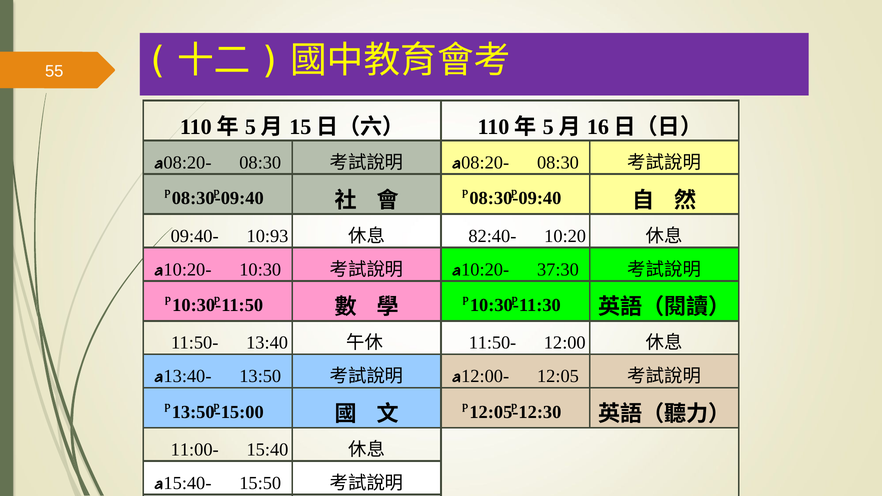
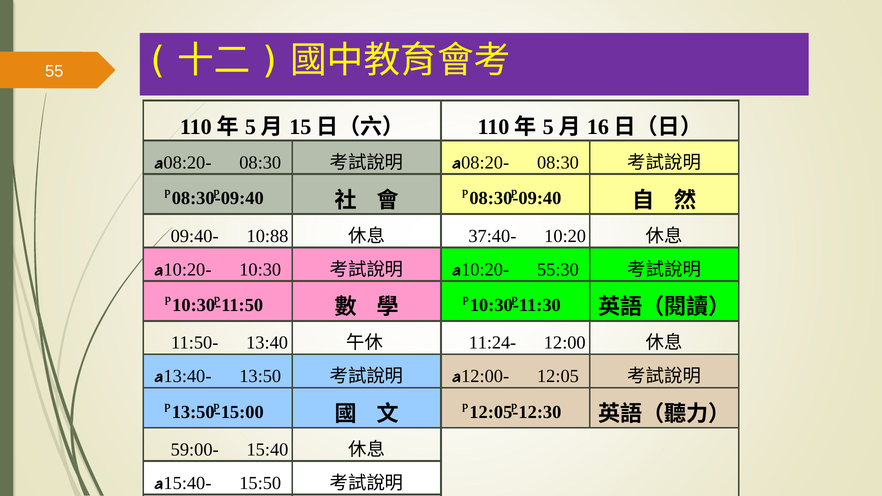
10:93: 10:93 -> 10:88 (267, 236)
82:40-: 82:40- -> 37:40- (492, 236)
37:30: 37:30 -> 55:30 (558, 270)
11:50-: 11:50- -> 11:24- (493, 343)
11:00-: 11:00- -> 59:00- (195, 450)
